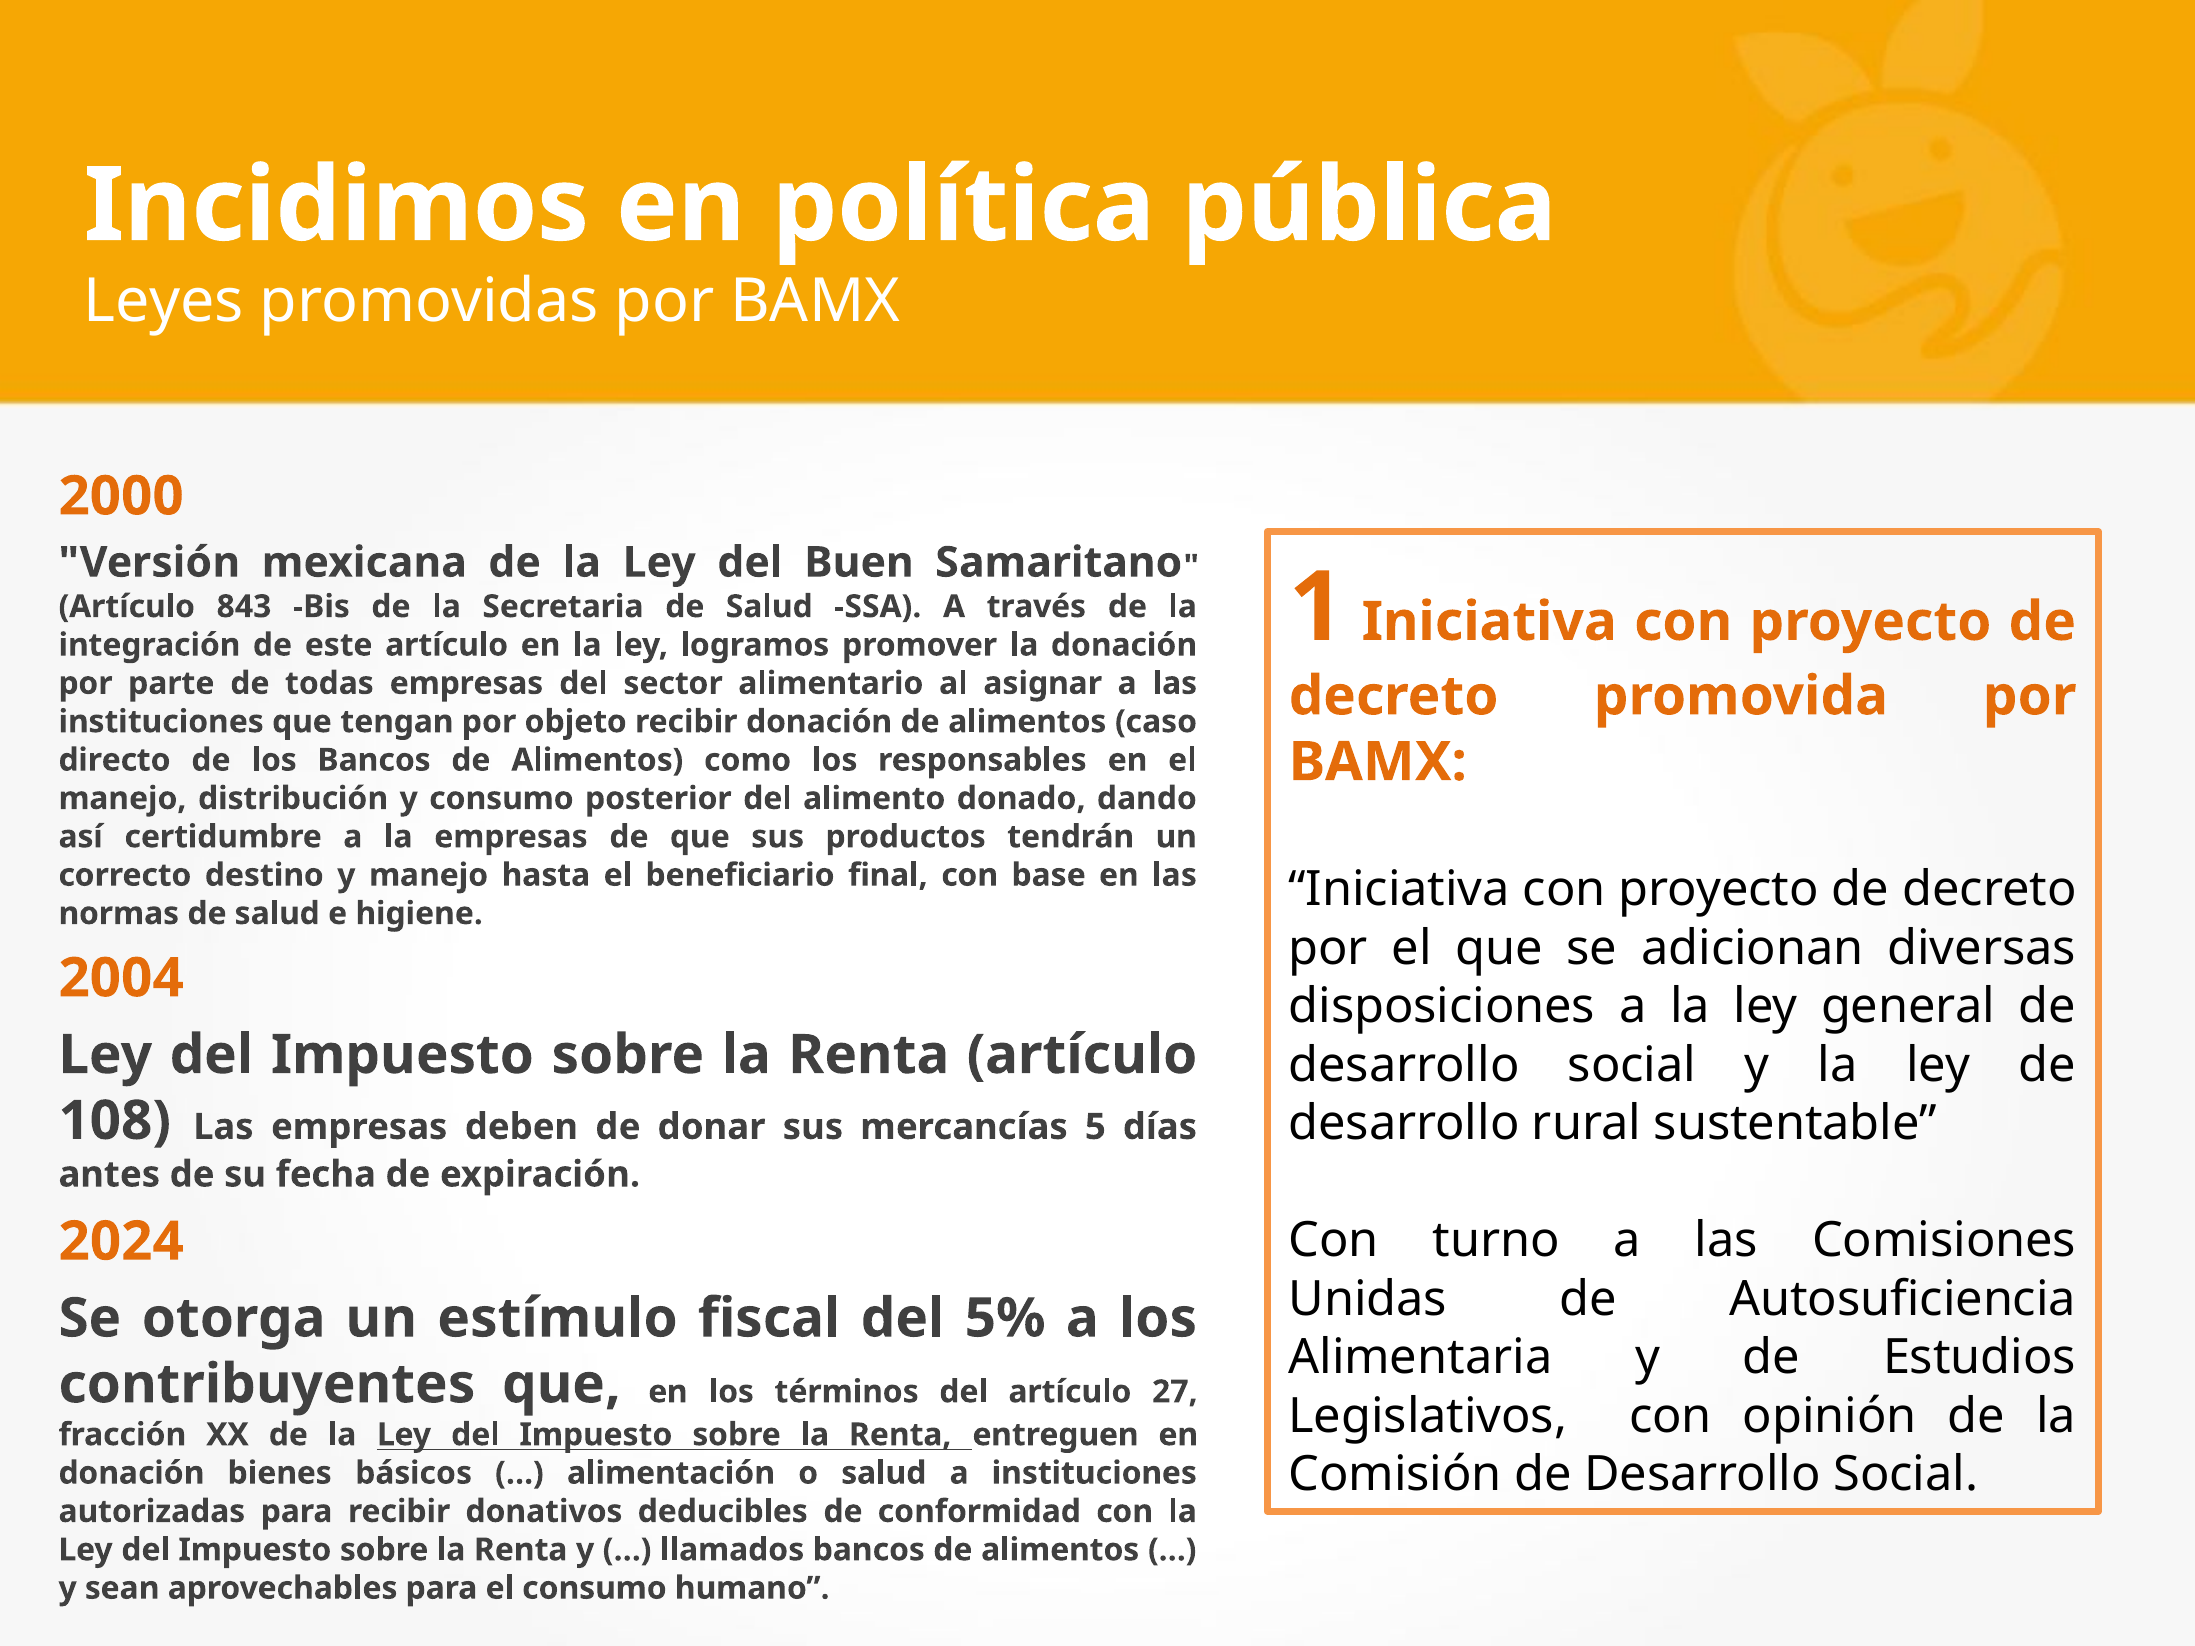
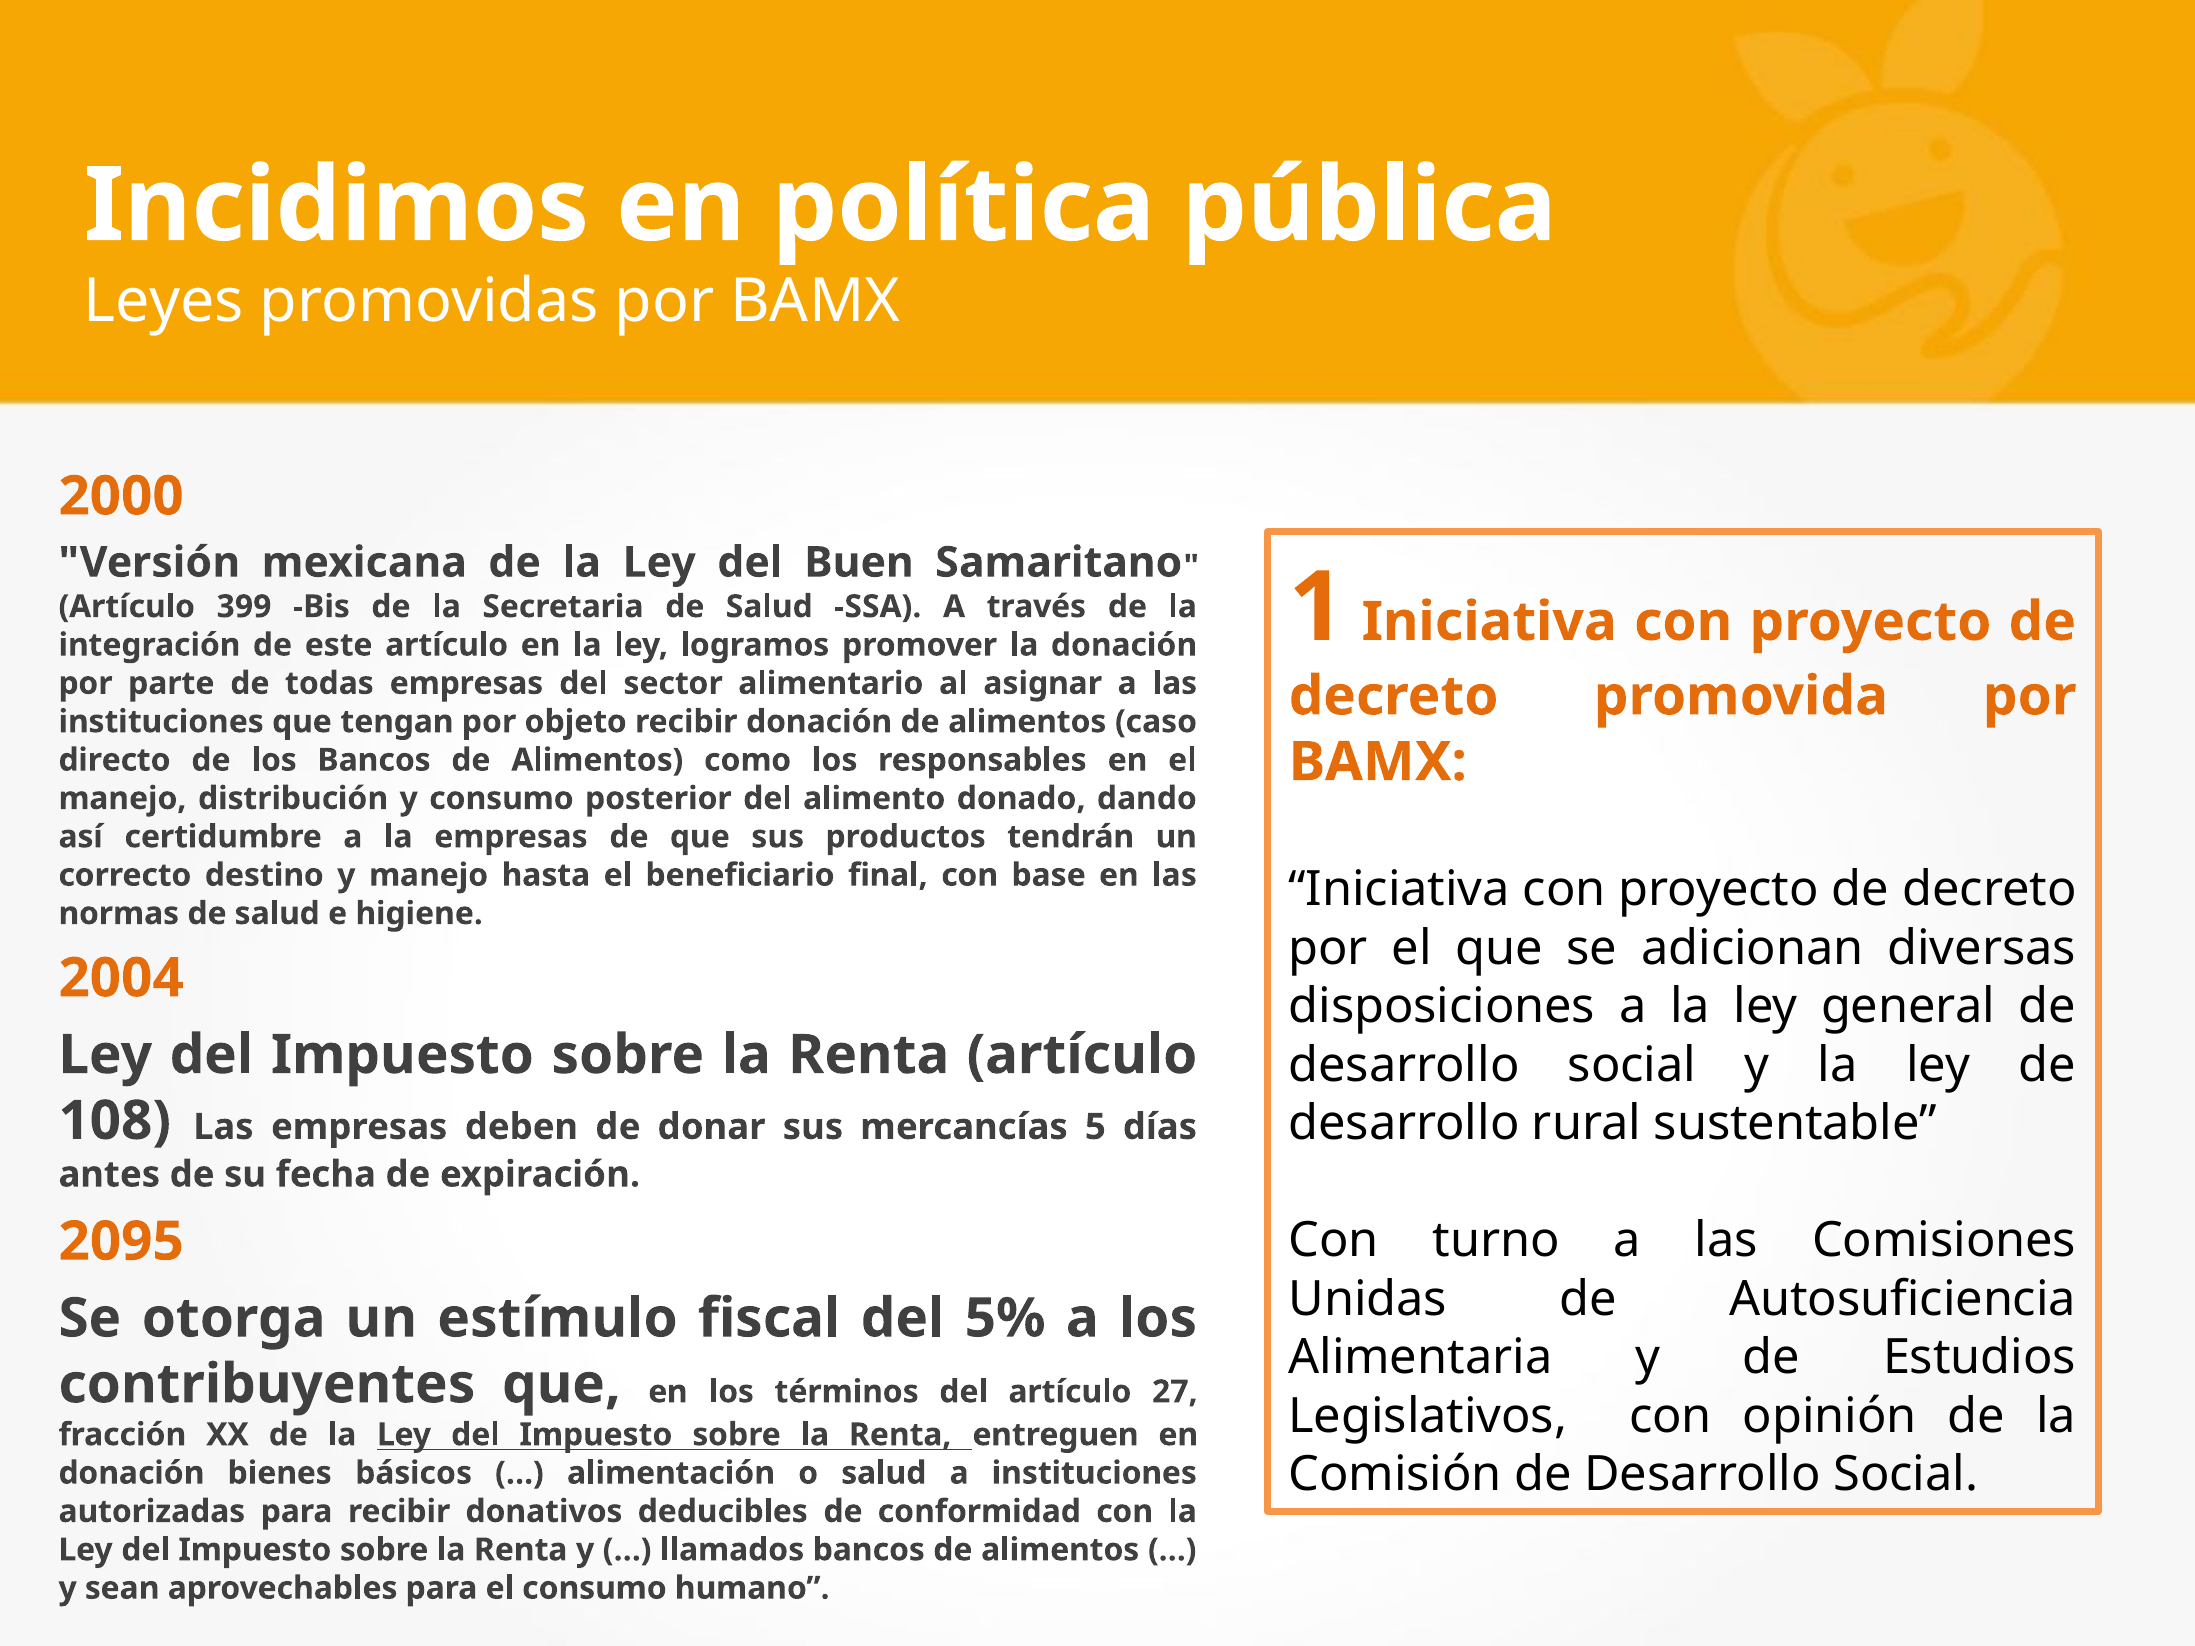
843: 843 -> 399 (244, 607)
2024: 2024 -> 2095 (121, 1242)
